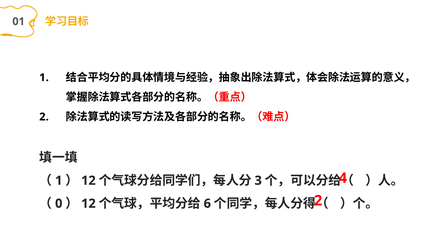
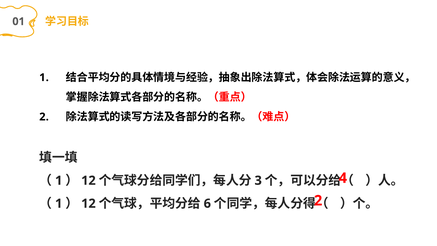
0: 0 -> 1 (59, 203)
